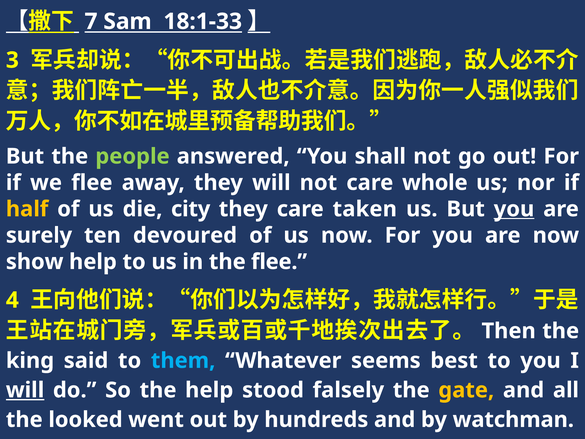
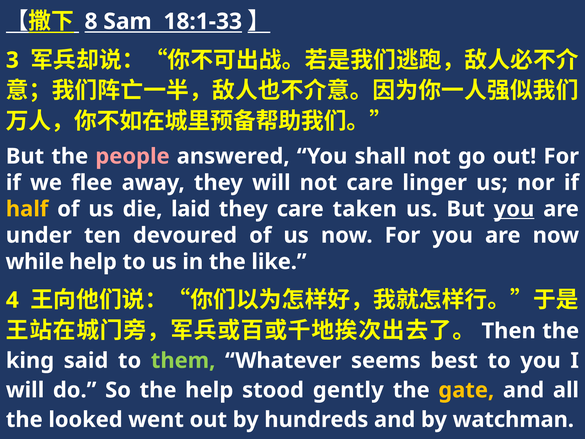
7: 7 -> 8 (91, 21)
people colour: light green -> pink (133, 156)
whole: whole -> linger (435, 183)
city: city -> laid (191, 209)
surely: surely -> under (39, 235)
show: show -> while (35, 262)
the flee: flee -> like (279, 262)
them colour: light blue -> light green (183, 360)
will underline: present -> none (25, 390)
falsely: falsely -> gently (348, 390)
